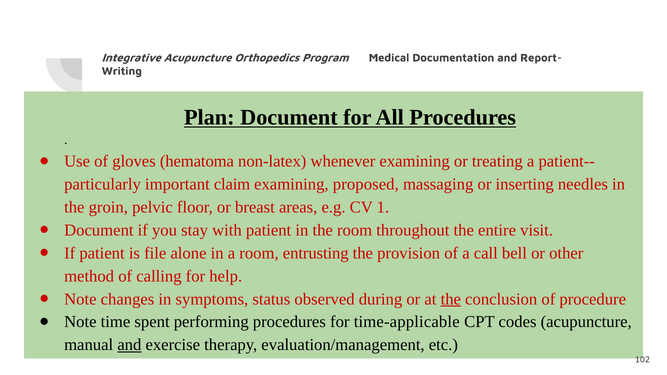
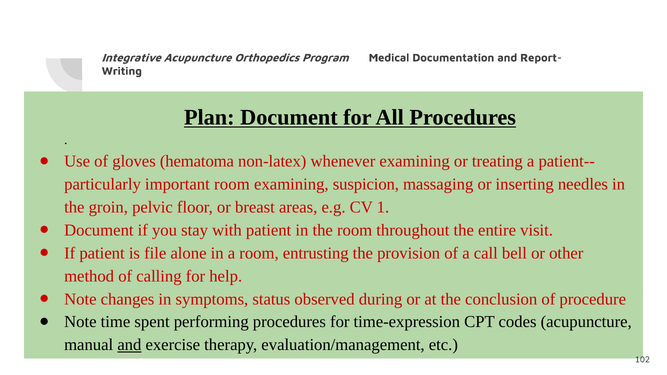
important claim: claim -> room (232, 184)
proposed: proposed -> suspicion (366, 184)
the underline: present -> none (451, 299)
time-applicable: time-applicable -> time-expression (407, 322)
